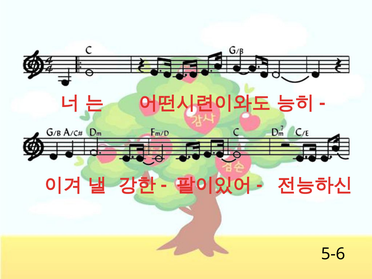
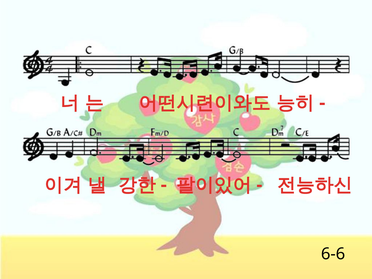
5-6: 5-6 -> 6-6 (333, 254)
